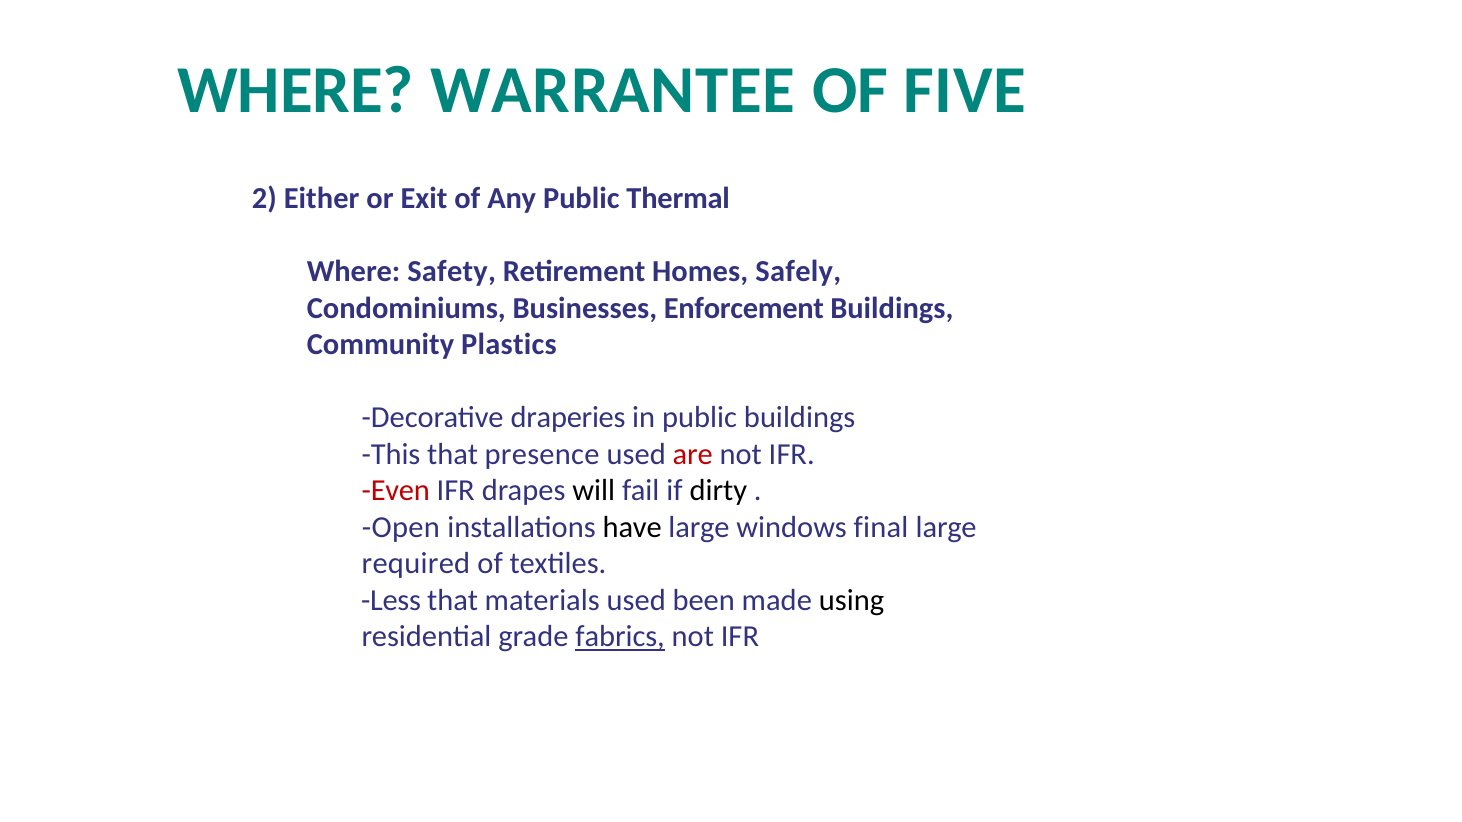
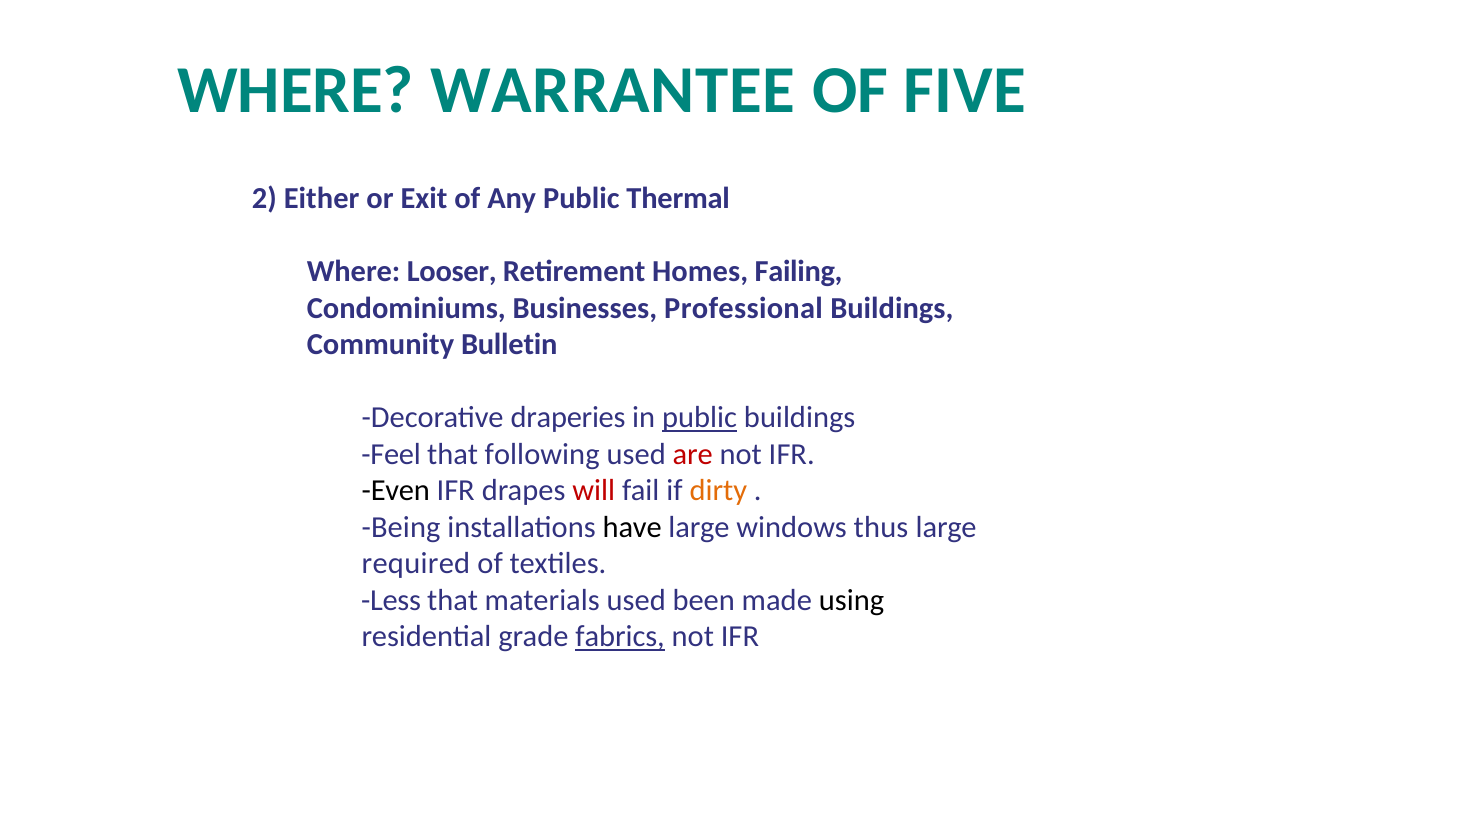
Safety: Safety -> Looser (452, 272)
Safely: Safely -> Failing (799, 272)
Enforcement: Enforcement -> Professional (744, 308)
Plastics: Plastics -> Bulletin (509, 345)
public underline: none -> present (700, 418)
This: This -> Feel (391, 454)
presence: presence -> following (542, 454)
Even colour: red -> black (396, 491)
will colour: black -> red (594, 491)
dirty colour: black -> orange (718, 491)
Open: Open -> Being (401, 527)
final: final -> thus (881, 527)
